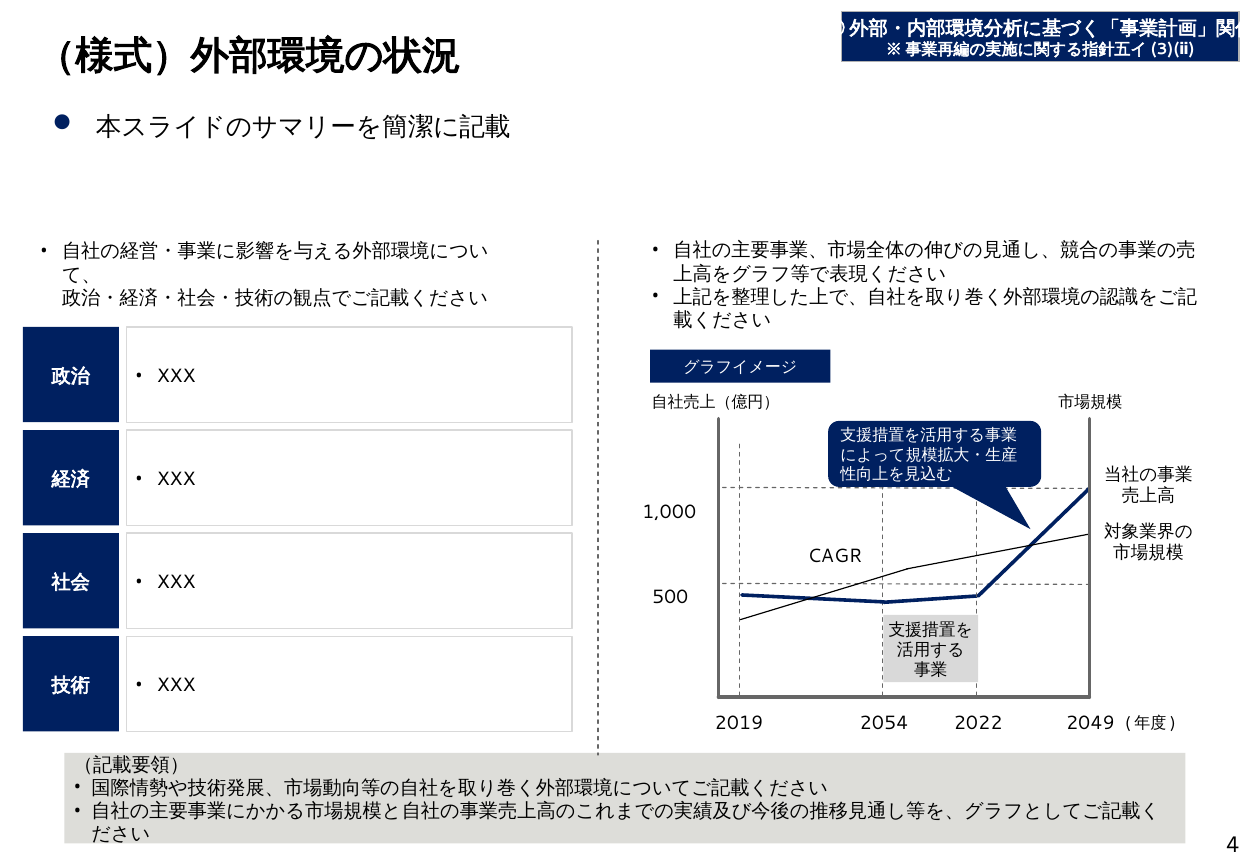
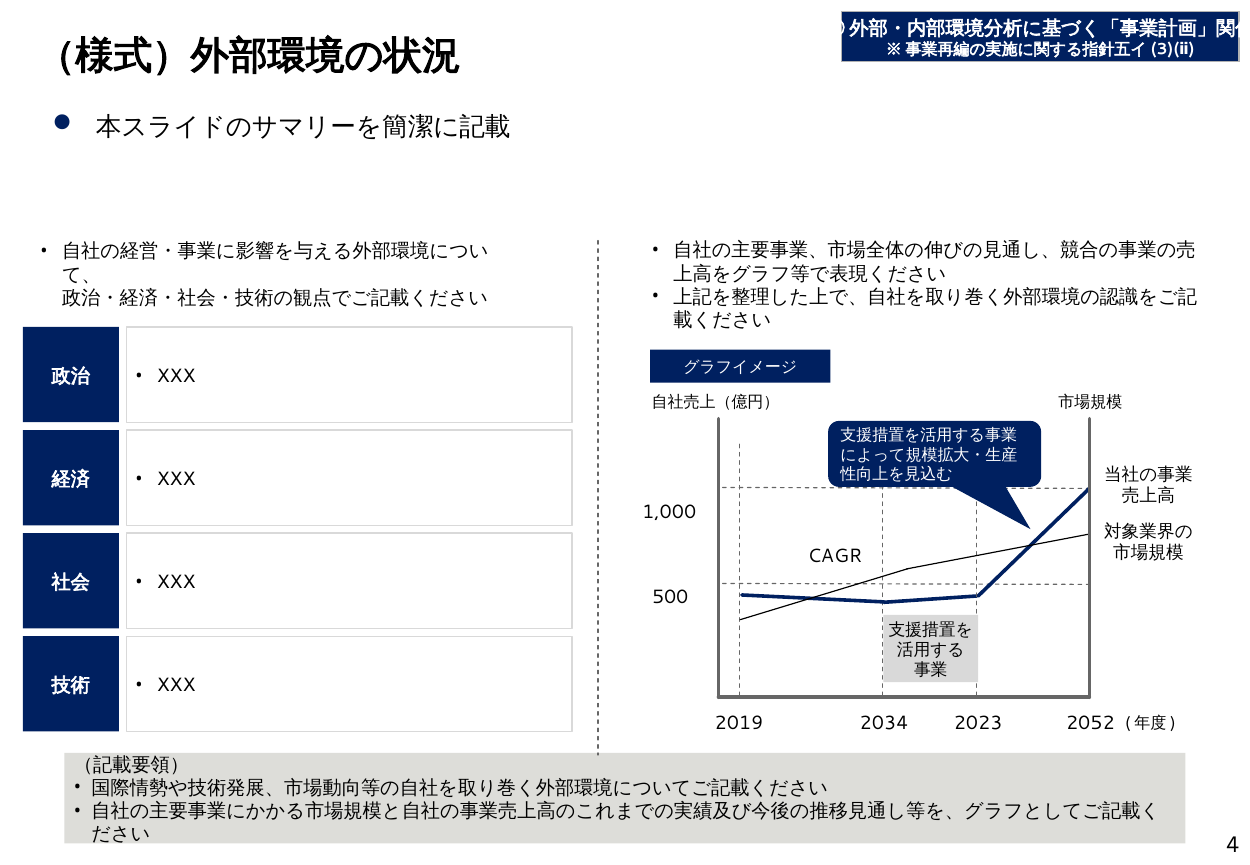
2054: 2054 -> 2034 (884, 724)
2022: 2022 -> 2023 (978, 724)
2049: 2049 -> 2052 (1090, 724)
